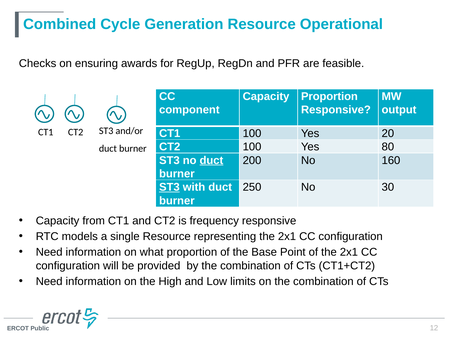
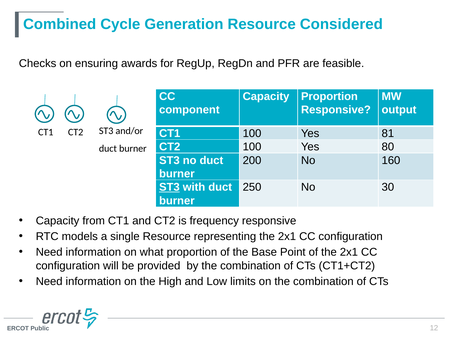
Operational: Operational -> Considered (341, 24)
20: 20 -> 81 (388, 133)
duct underline: present -> none (211, 160)
